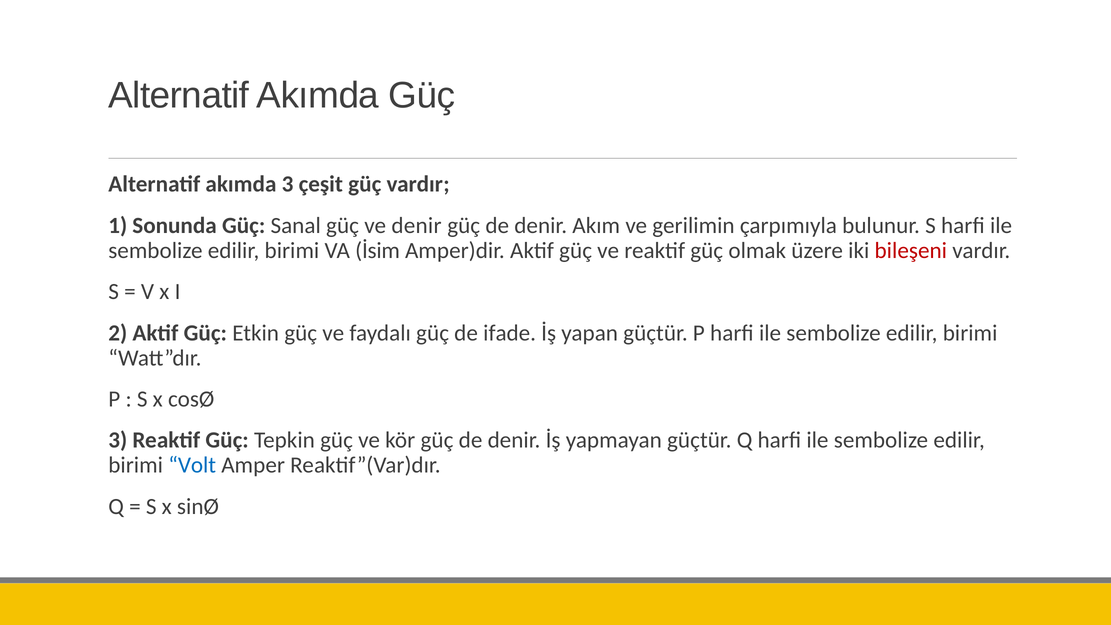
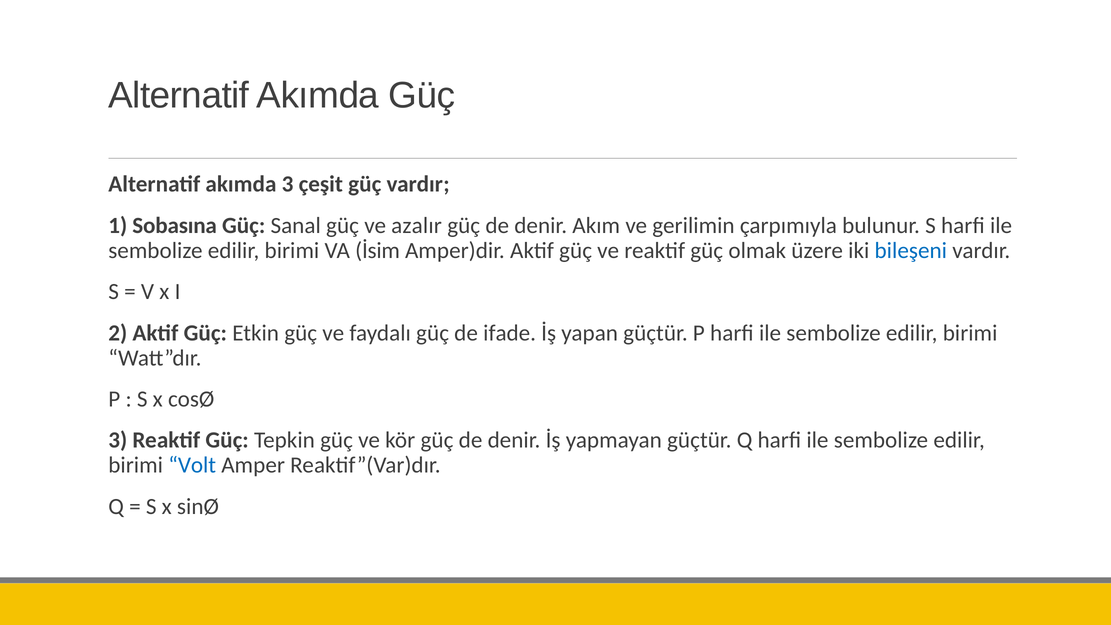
Sonunda: Sonunda -> Sobasına (175, 226)
ve denir: denir -> azalır (417, 226)
bileşeni colour: red -> blue (911, 250)
